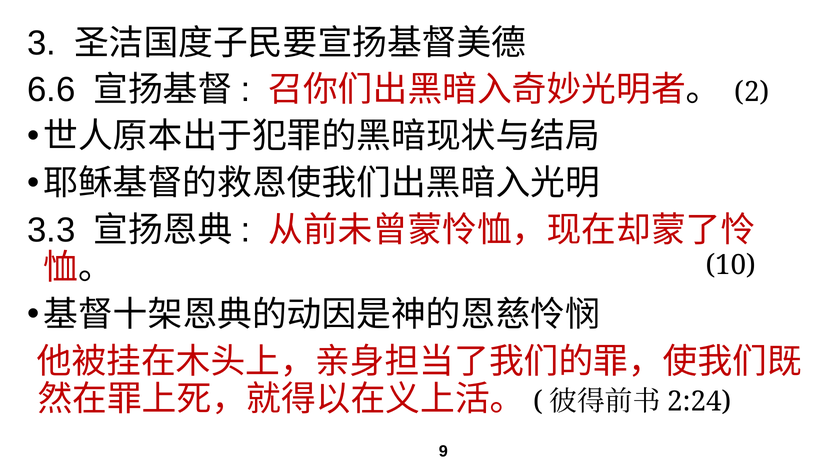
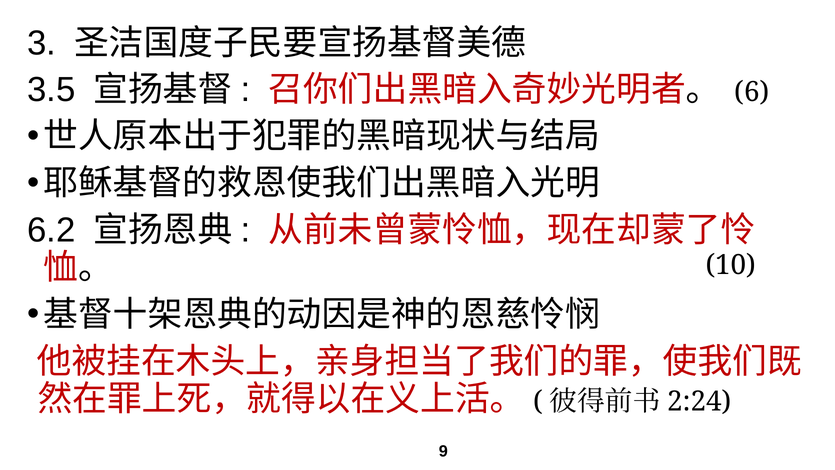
6.6: 6.6 -> 3.5 (51, 90)
2: 2 -> 6 (752, 92)
3.3: 3.3 -> 6.2 (51, 230)
